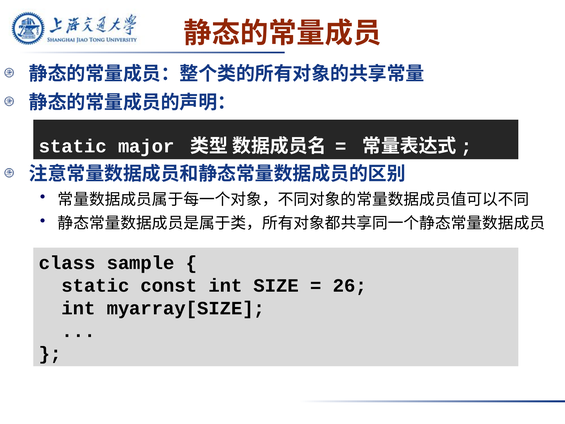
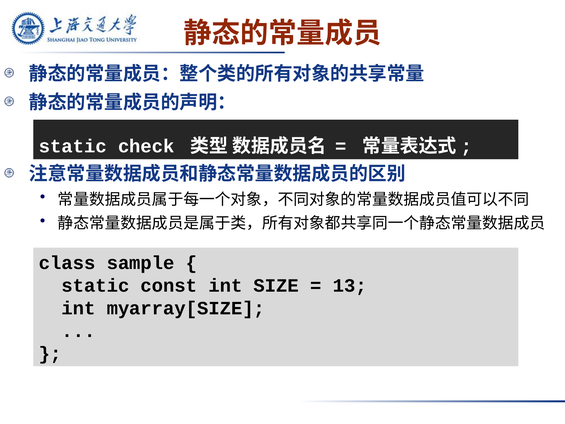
major: major -> check (146, 146)
26: 26 -> 13 (350, 285)
